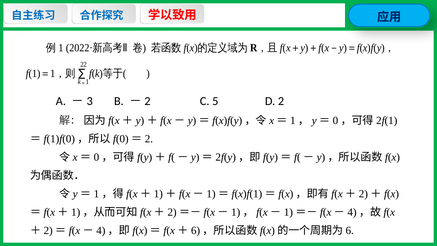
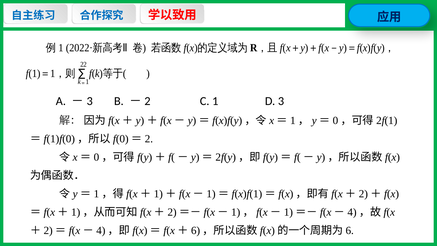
C 5: 5 -> 1 (215, 101)
2: 2 -> 3 (281, 101)
